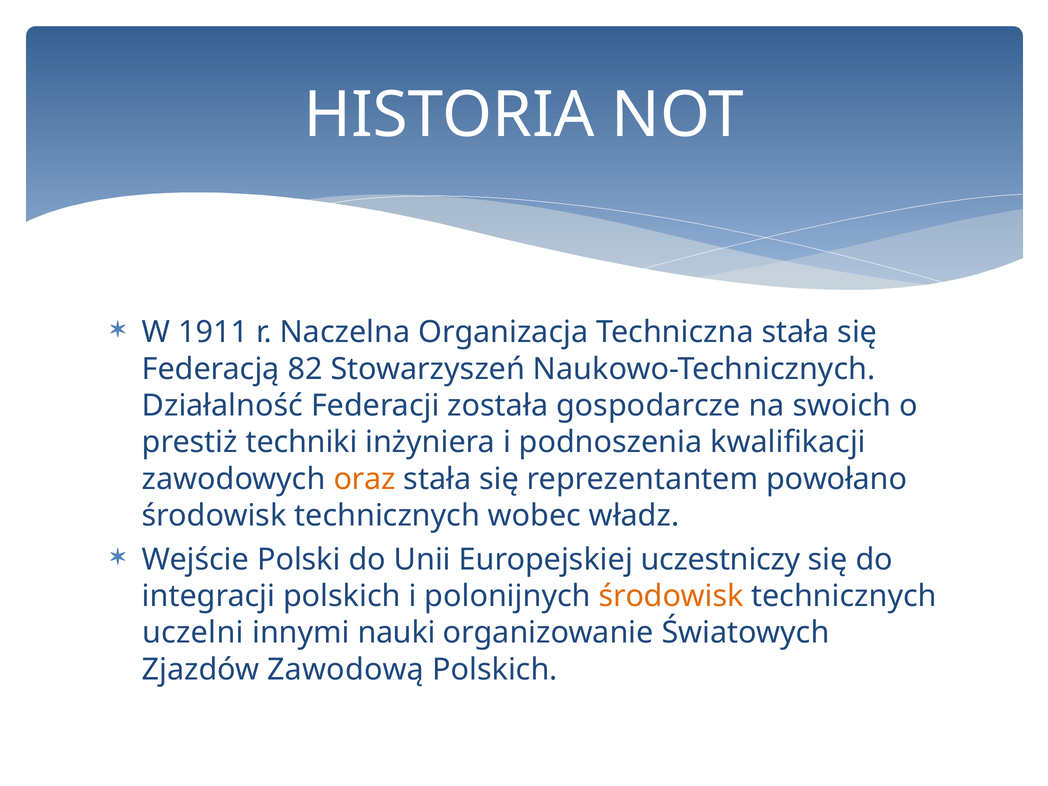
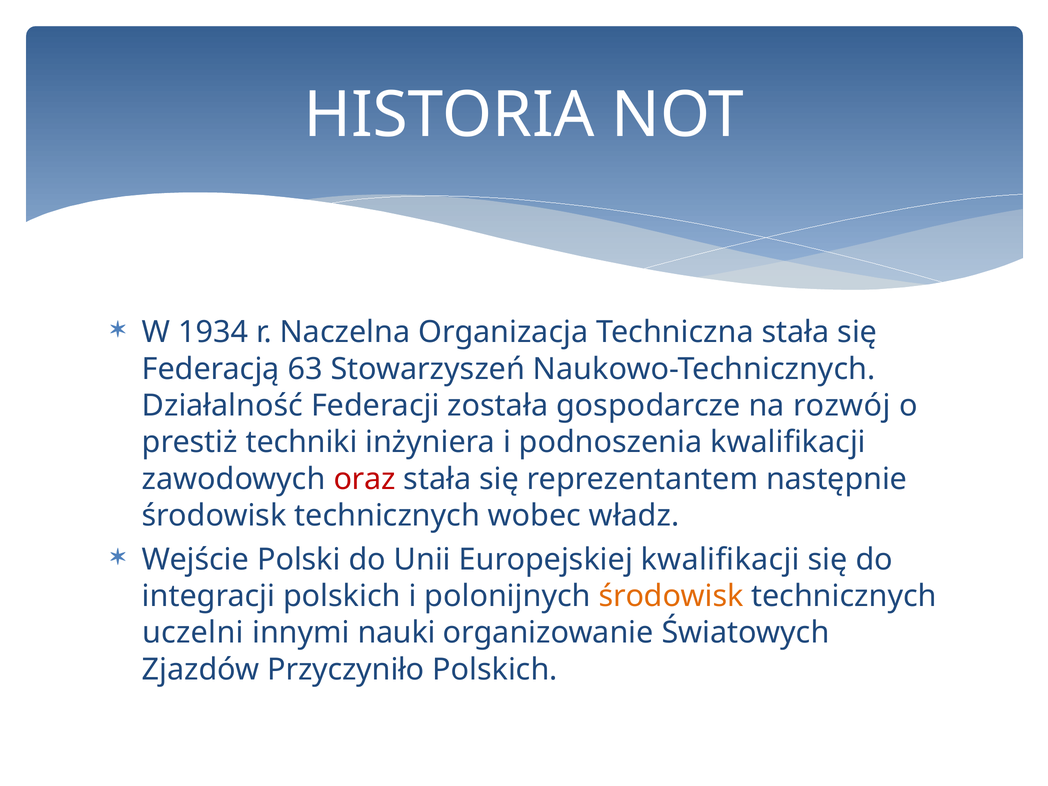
1911: 1911 -> 1934 (213, 332)
82: 82 -> 63 (305, 369)
swoich: swoich -> rozwój (842, 406)
oraz colour: orange -> red (365, 479)
powołano: powołano -> następnie (837, 479)
Europejskiej uczestniczy: uczestniczy -> kwalifikacji (720, 559)
Zawodową: Zawodową -> Przyczyniło (346, 669)
